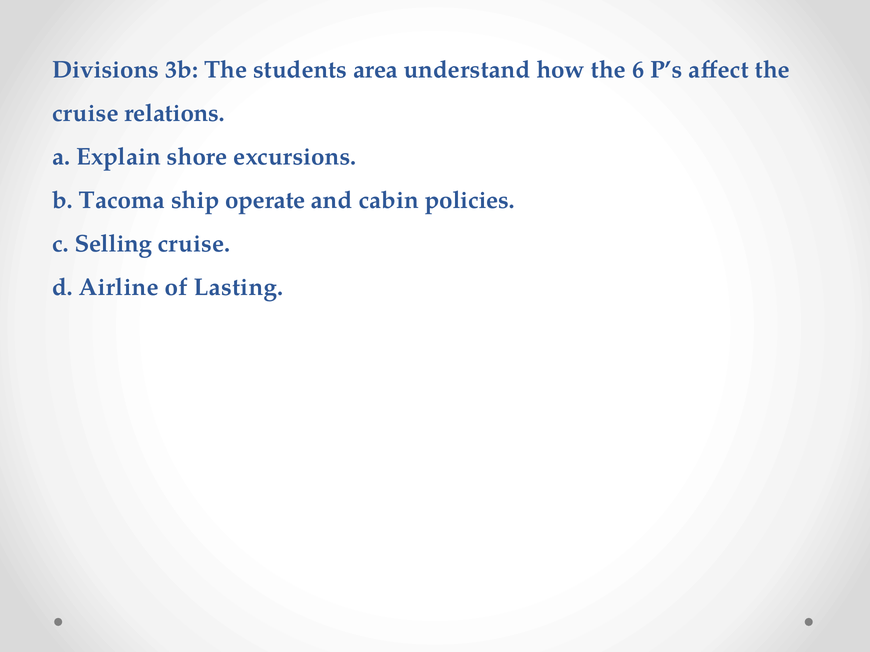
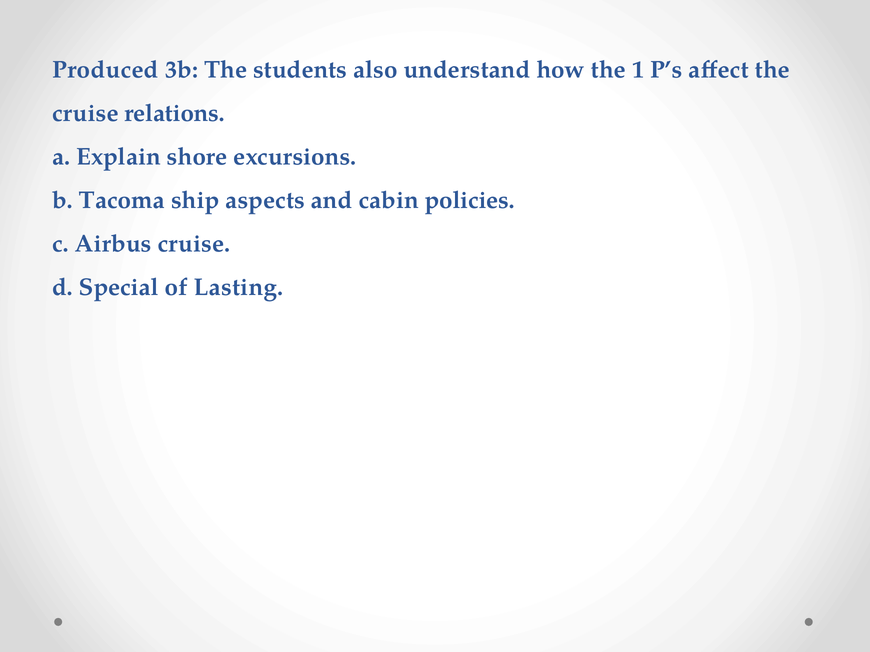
Divisions: Divisions -> Produced (106, 70)
area: area -> also (375, 70)
6: 6 -> 1 (638, 70)
operate: operate -> aspects (265, 200)
Selling: Selling -> Airbus (113, 244)
Airline: Airline -> Special (119, 287)
